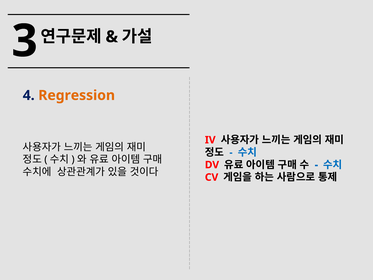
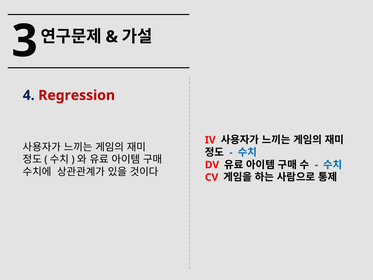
Regression colour: orange -> red (77, 95)
